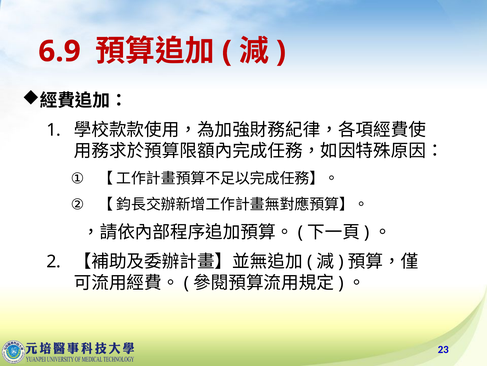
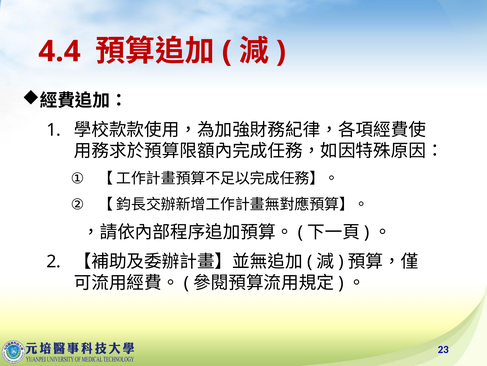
6.9: 6.9 -> 4.4 (59, 51)
